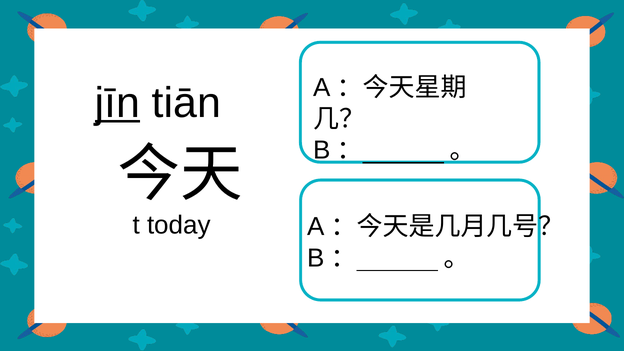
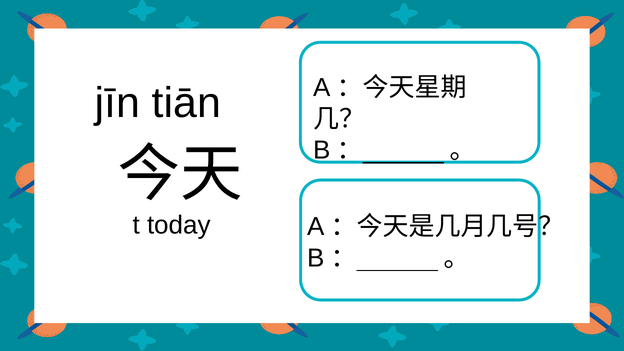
jīn underline: present -> none (117, 103)
